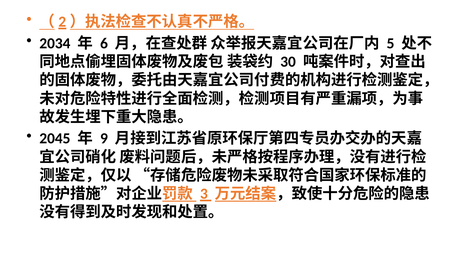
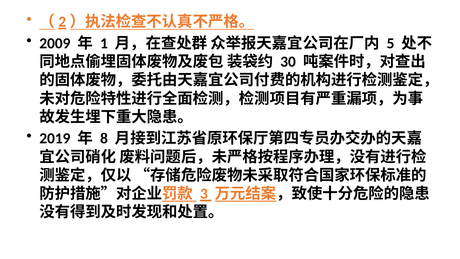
2034: 2034 -> 2009 (55, 43)
6: 6 -> 1 (104, 43)
2045: 2045 -> 2019 (55, 138)
9: 9 -> 8 (104, 138)
